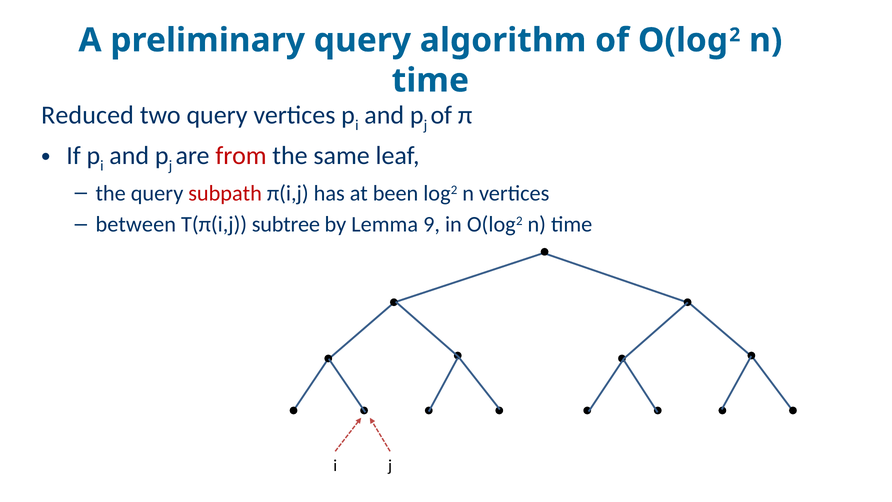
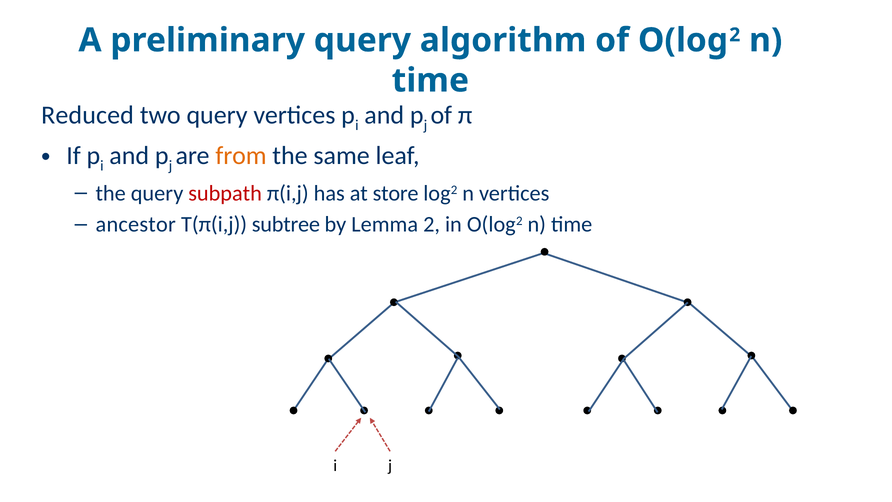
from colour: red -> orange (241, 156)
been: been -> store (396, 193)
between: between -> ancestor (136, 224)
Lemma 9: 9 -> 2 (432, 224)
